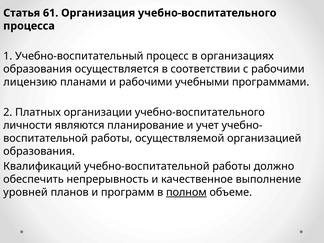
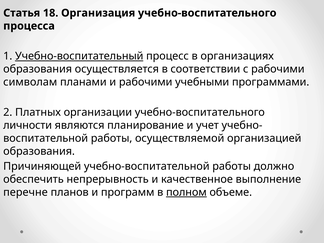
61: 61 -> 18 (51, 13)
Учебно-воспитательный underline: none -> present (79, 56)
лицензию: лицензию -> символам (30, 82)
Квалификаций: Квалификаций -> Причиняющей (42, 166)
уровней: уровней -> перечне (25, 192)
